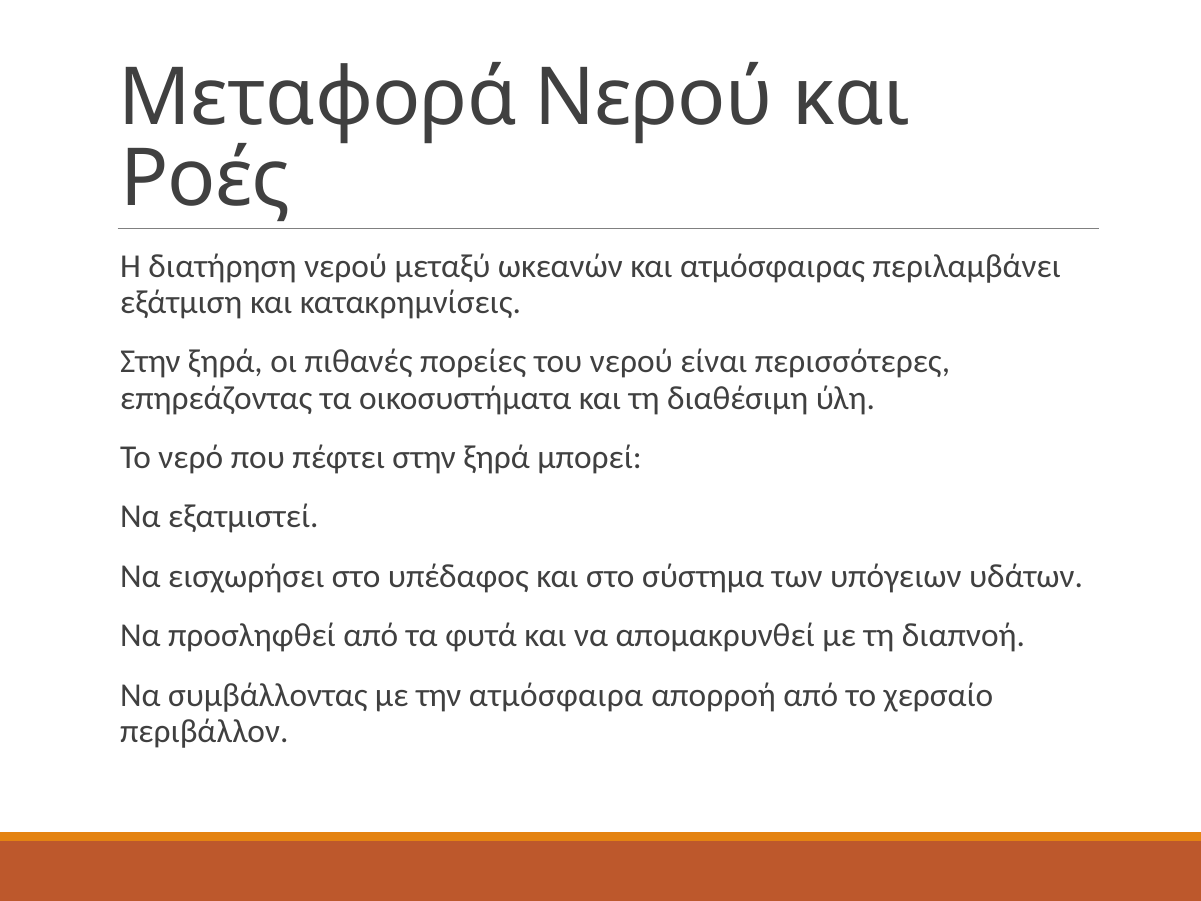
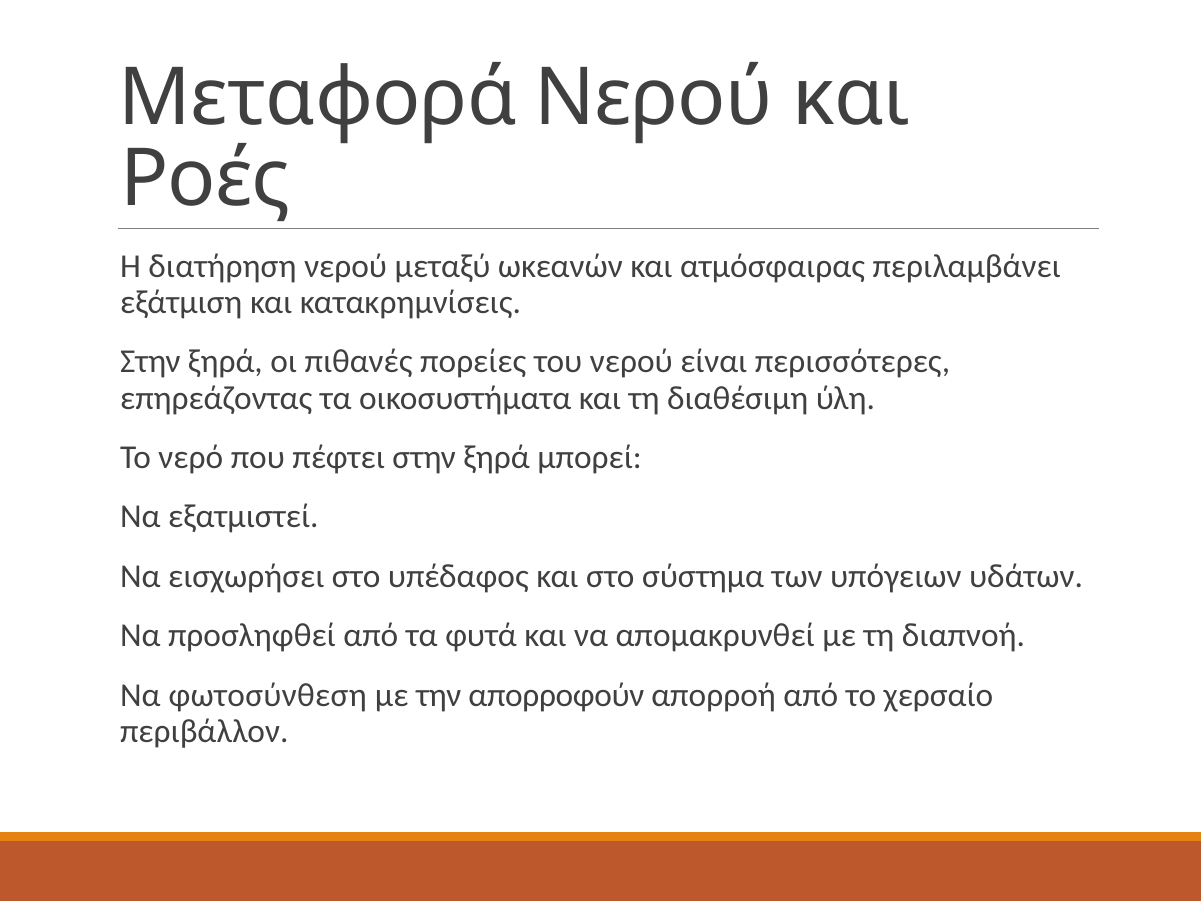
συμβάλλοντας: συμβάλλοντας -> φωτοσύνθεση (268, 695)
ατμόσφαιρα: ατμόσφαιρα -> απορροφούν (556, 695)
